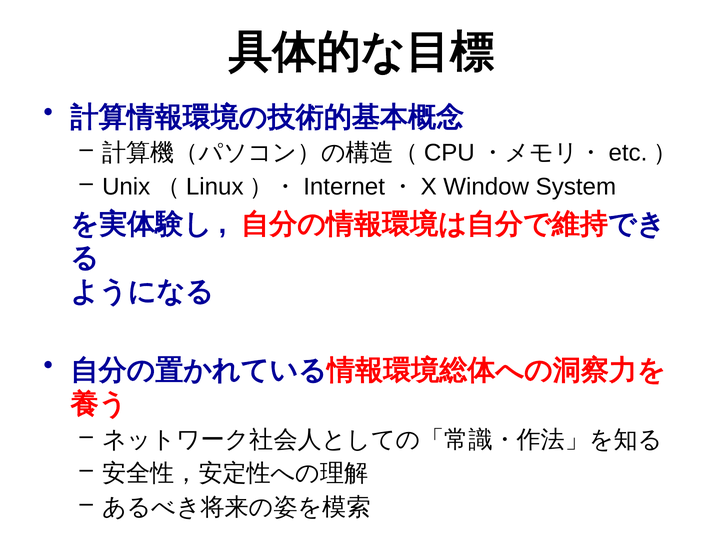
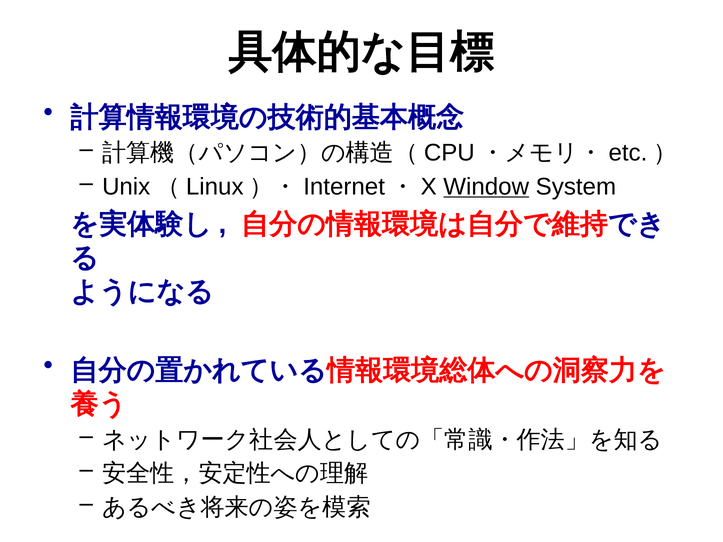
Window underline: none -> present (486, 187)
